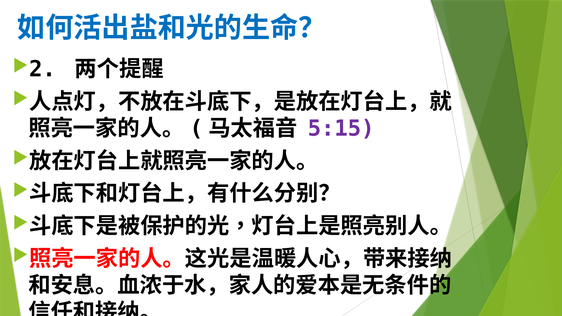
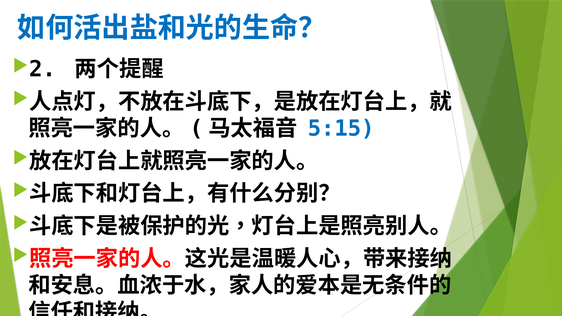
5:15 colour: purple -> blue (341, 129)
